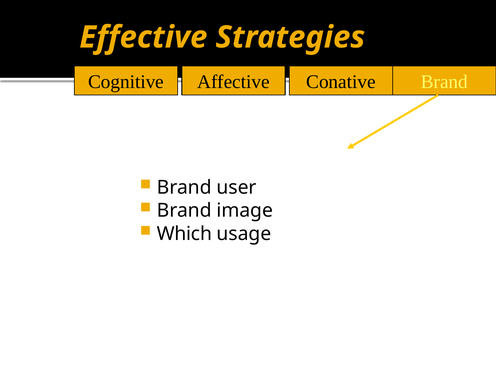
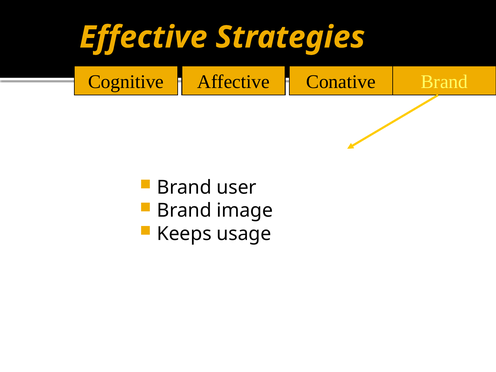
Which: Which -> Keeps (184, 234)
